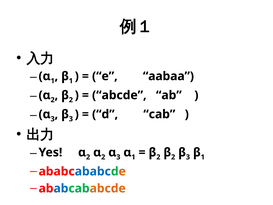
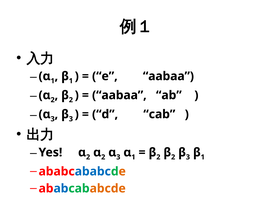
abcde: abcde -> aabaa (119, 95)
